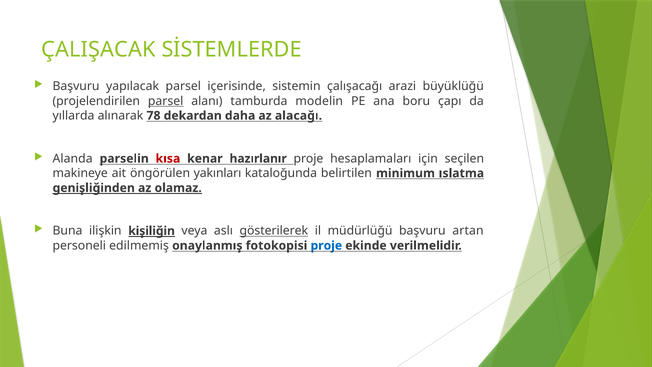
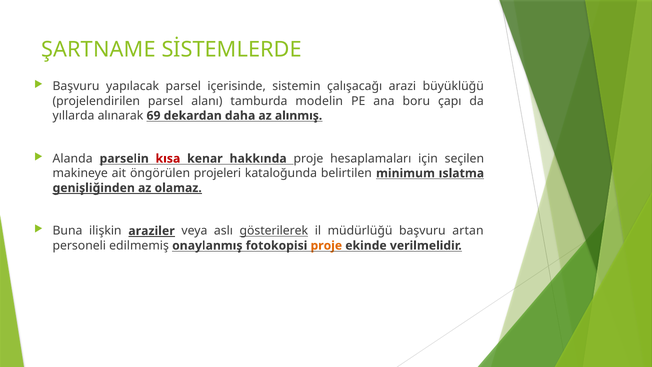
ÇALIŞACAK: ÇALIŞACAK -> ŞARTNAME (98, 50)
parsel underline: present -> none (166, 101)
78: 78 -> 69 (154, 116)
alacağı: alacağı -> alınmış (299, 116)
hazırlanır: hazırlanır -> hakkında (258, 159)
yakınları: yakınları -> projeleri (218, 173)
kişiliğin: kişiliğin -> araziler (152, 231)
proje colour: blue -> orange (326, 245)
